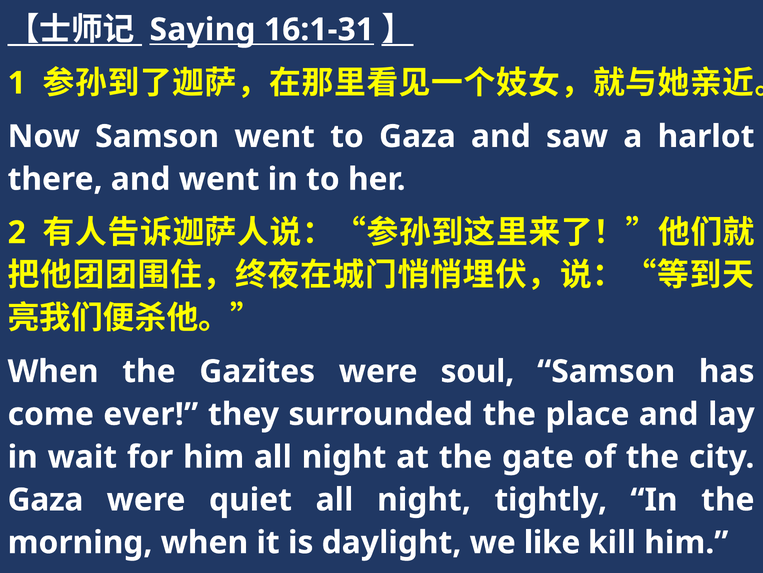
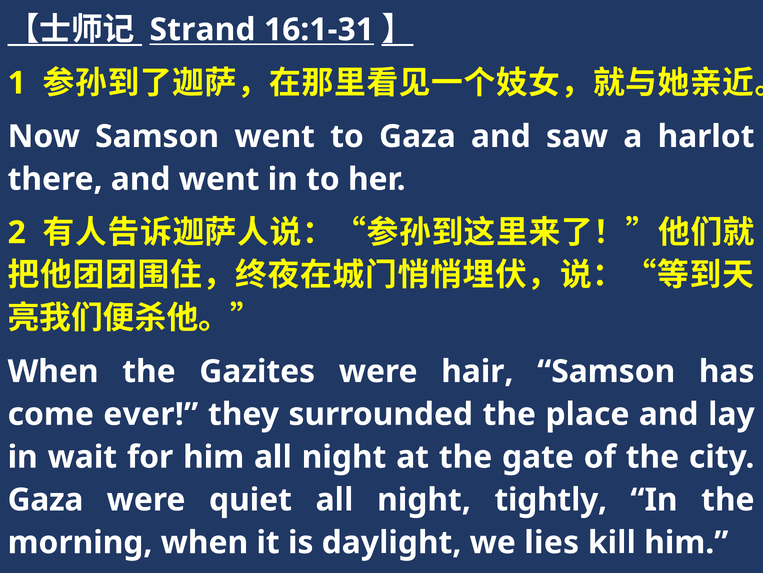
Saying: Saying -> Strand (203, 30)
soul: soul -> hair (477, 371)
like: like -> lies (552, 542)
